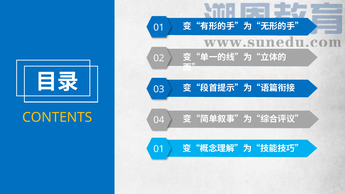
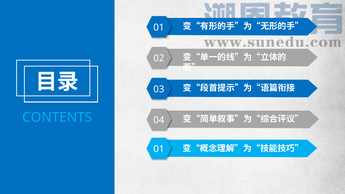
CONTENTS colour: yellow -> light blue (57, 117)
